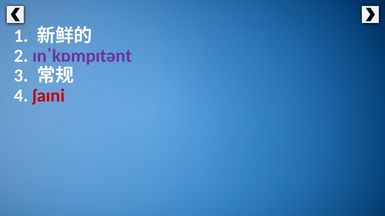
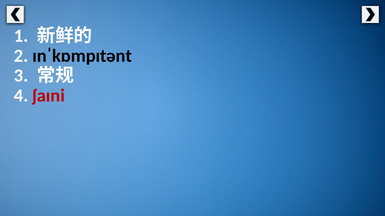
ɪnˈkɒmpɪtənt colour: purple -> black (82, 56)
